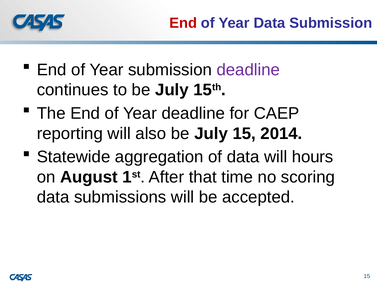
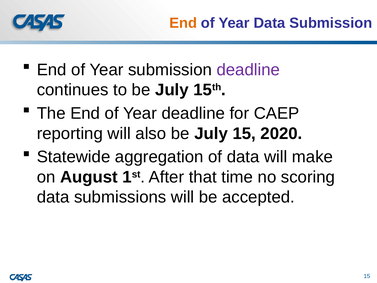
End colour: red -> orange (183, 23)
2014: 2014 -> 2020 (281, 133)
hours: hours -> make (312, 157)
